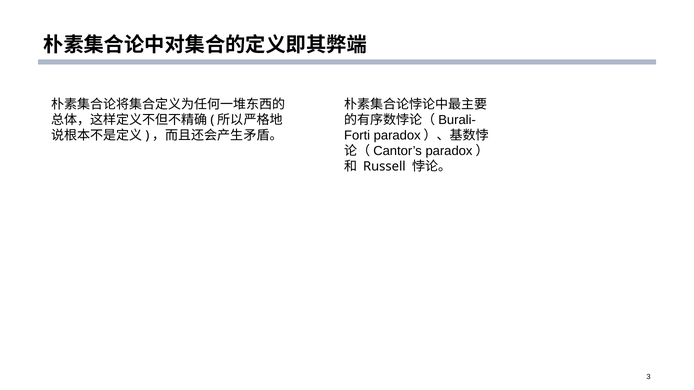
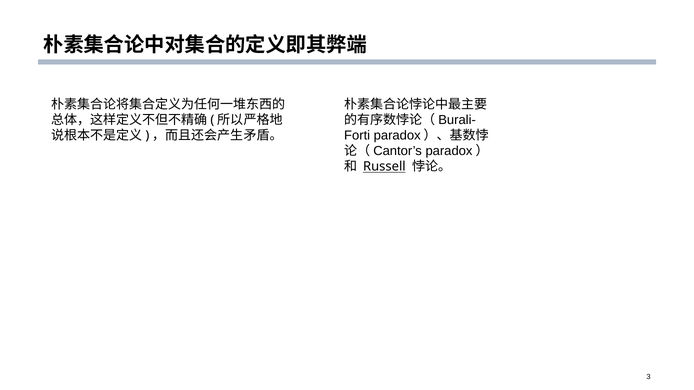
Russell underline: none -> present (384, 167)
